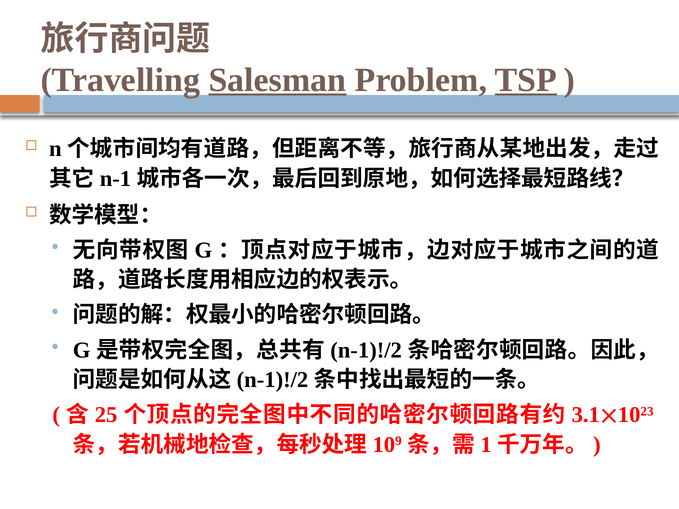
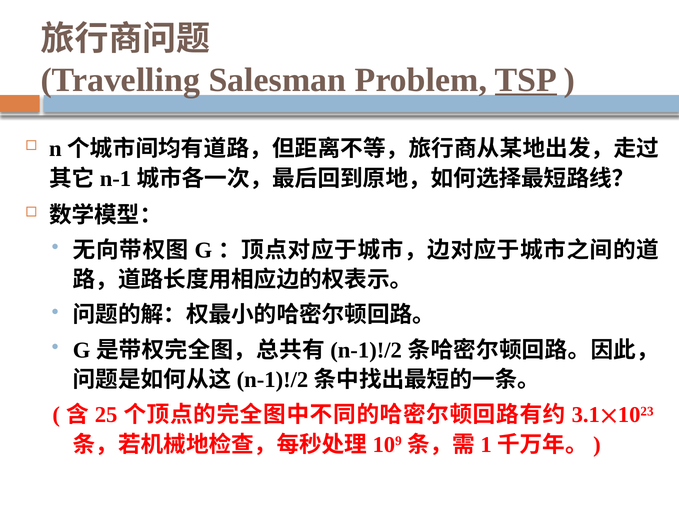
Salesman underline: present -> none (277, 80)
